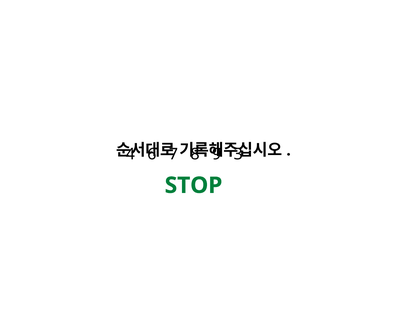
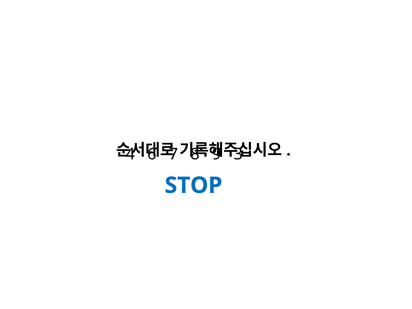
STOP colour: green -> blue (193, 185)
